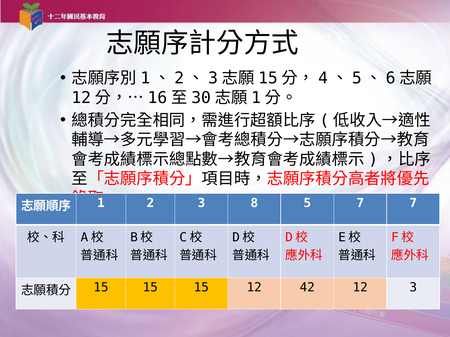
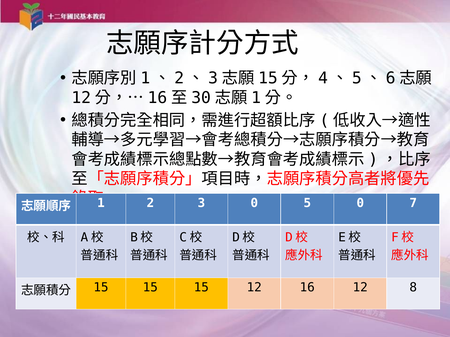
3 8: 8 -> 0 (254, 203)
5 7: 7 -> 0 (360, 203)
42: 42 -> 16 (307, 288)
12 3: 3 -> 8 (413, 288)
